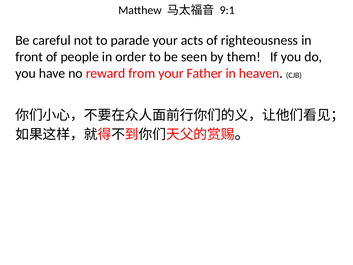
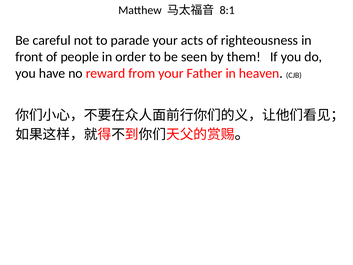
9:1: 9:1 -> 8:1 (227, 10)
